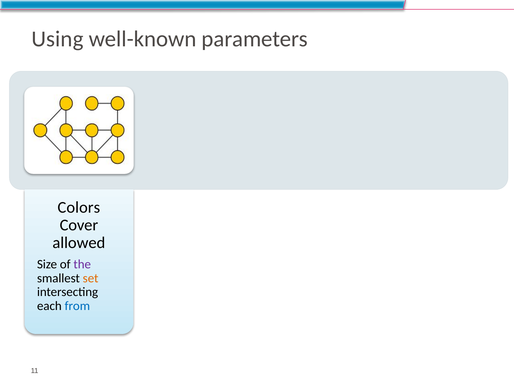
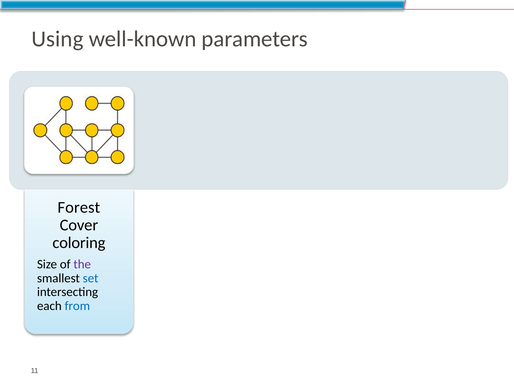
Colors: Colors -> Forest (79, 208)
allowed: allowed -> coloring (79, 243)
set colour: orange -> blue (91, 279)
